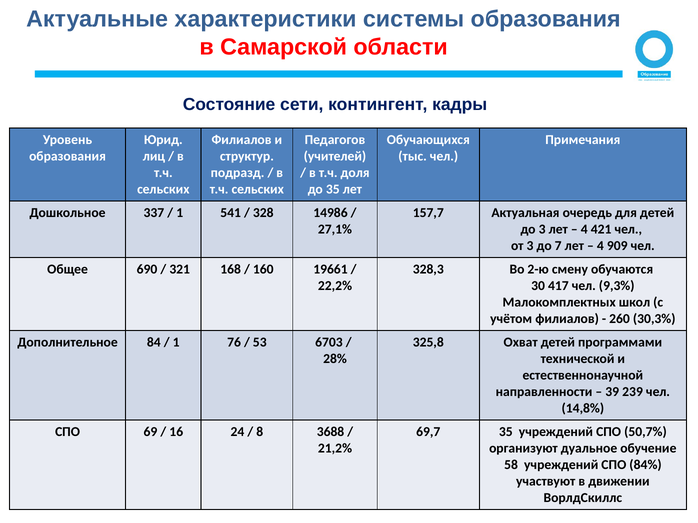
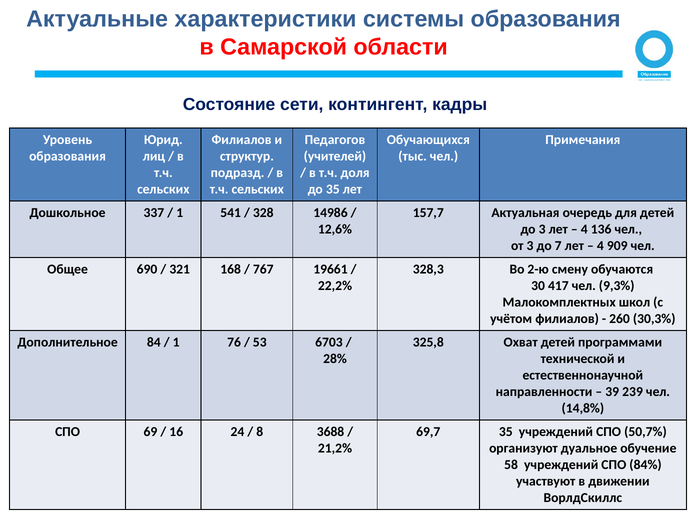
27,1%: 27,1% -> 12,6% (335, 229)
421: 421 -> 136 (601, 229)
160: 160 -> 767 (263, 270)
